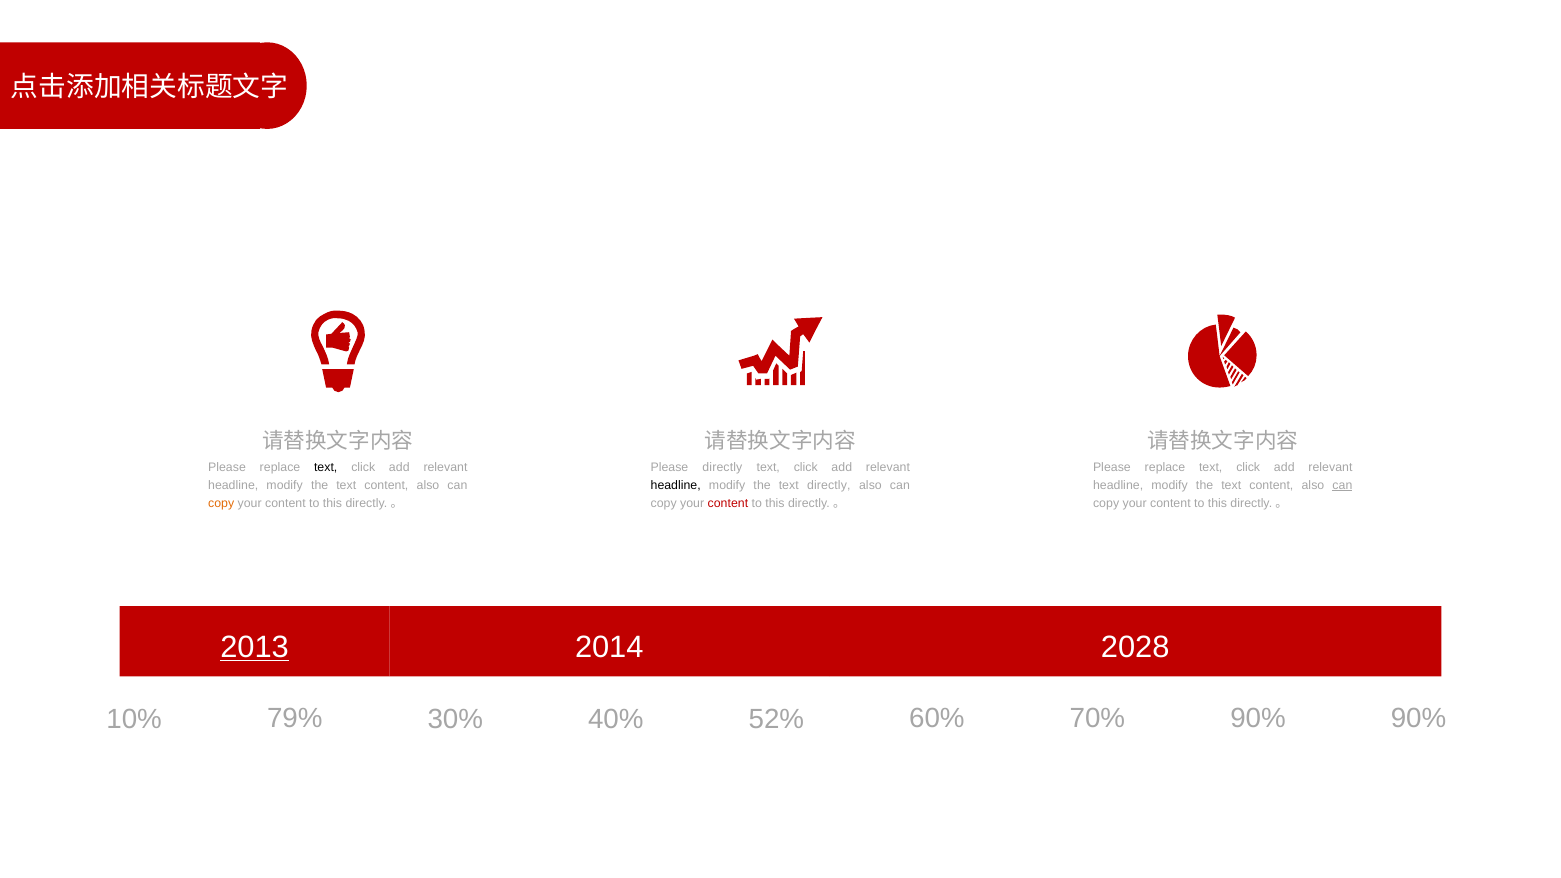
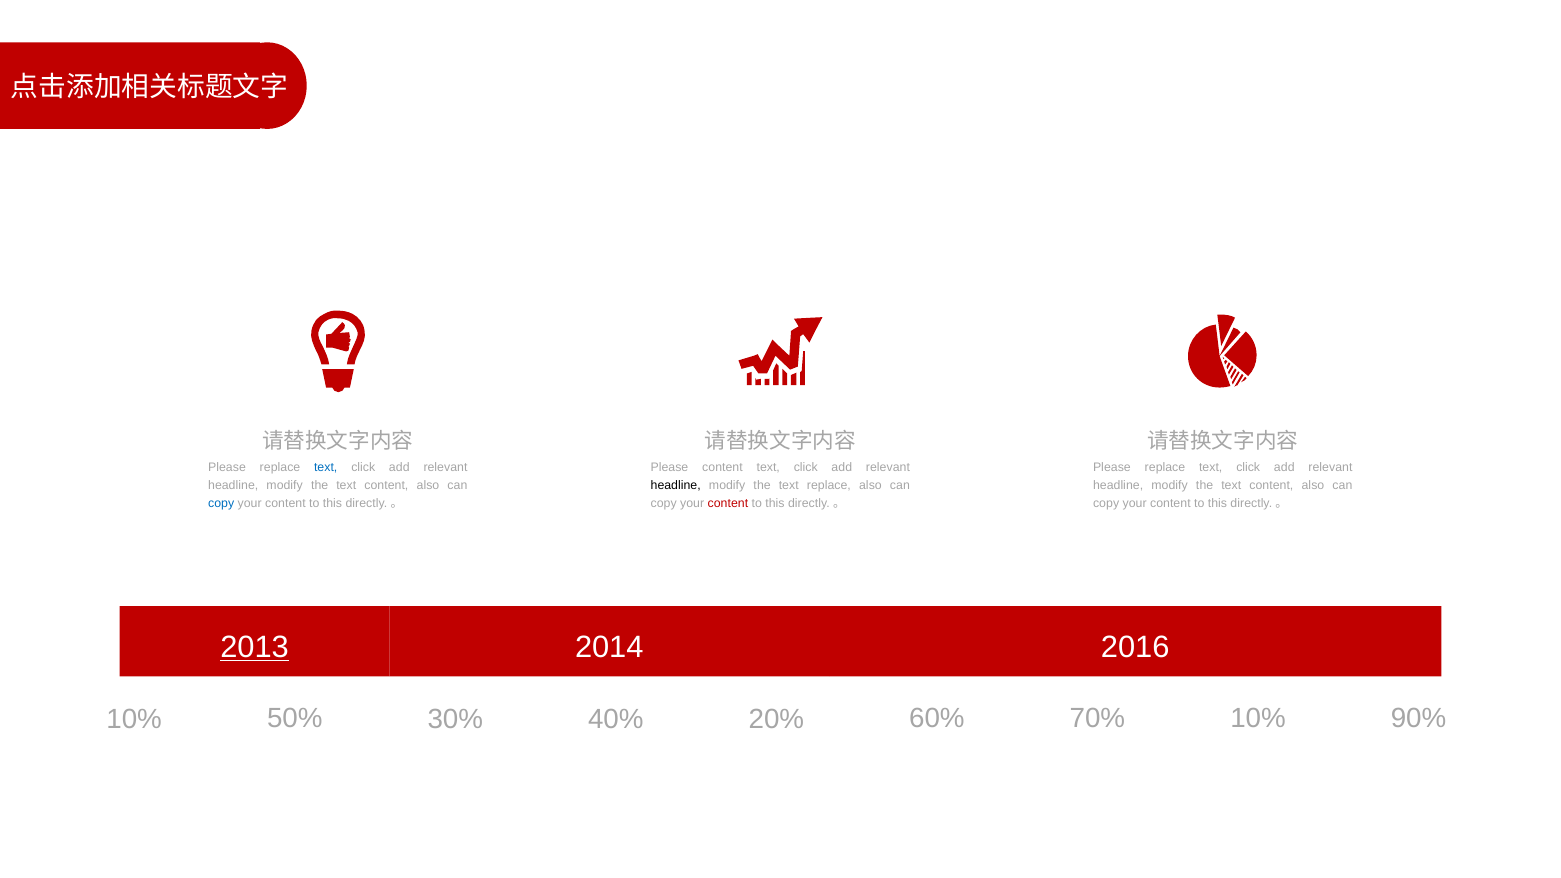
text colour: black -> blue (326, 468)
Please directly: directly -> content (722, 468)
text directly: directly -> replace (829, 485)
can underline: present -> none (1342, 485)
copy colour: orange -> blue (221, 503)
2028: 2028 -> 2016 (1135, 647)
79%: 79% -> 50% (295, 719)
52%: 52% -> 20% (776, 719)
70% 90%: 90% -> 10% (1258, 719)
